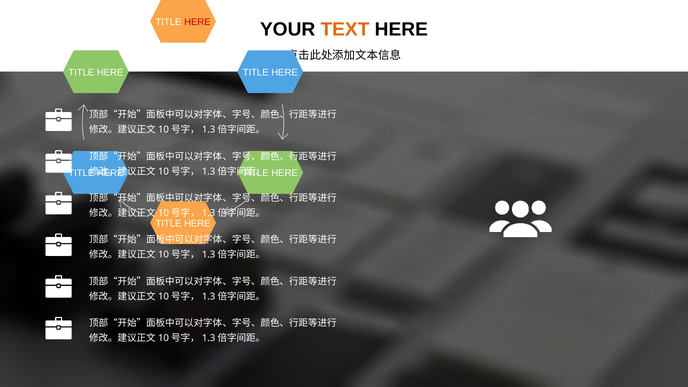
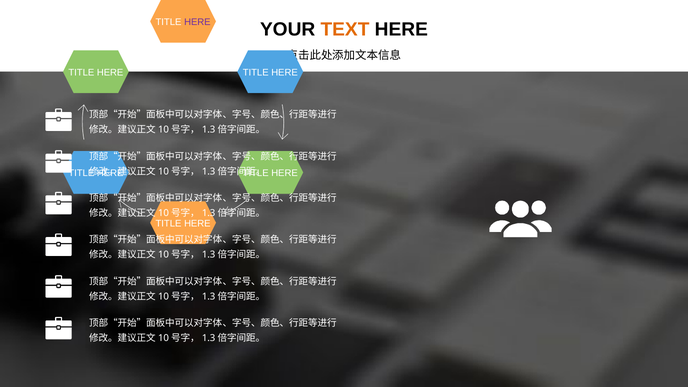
HERE colour: red -> purple (197, 22)
